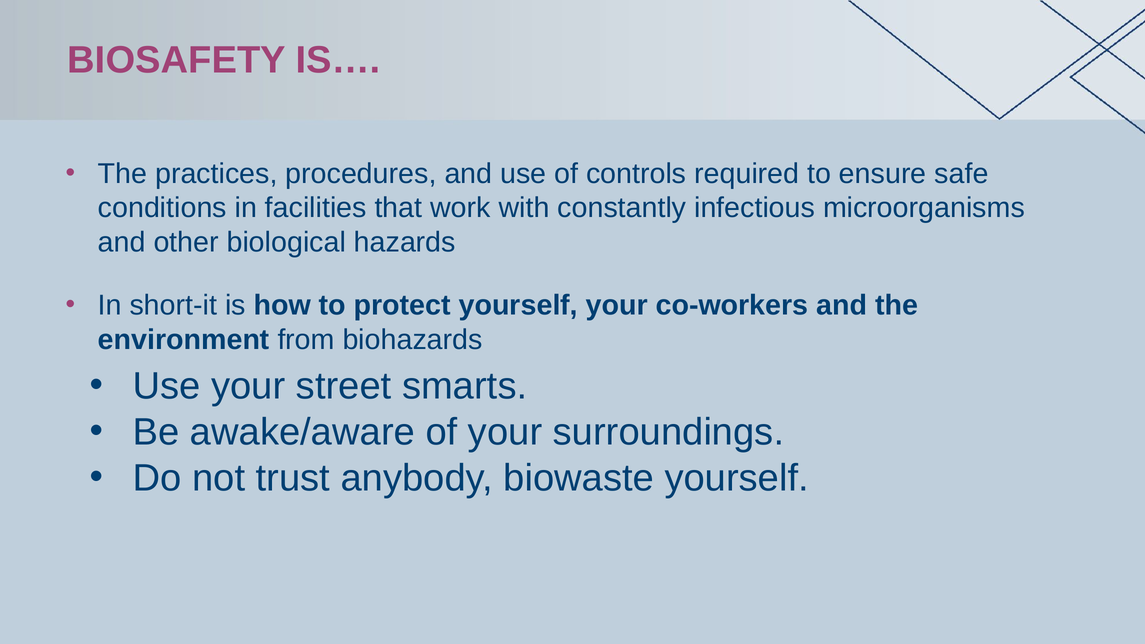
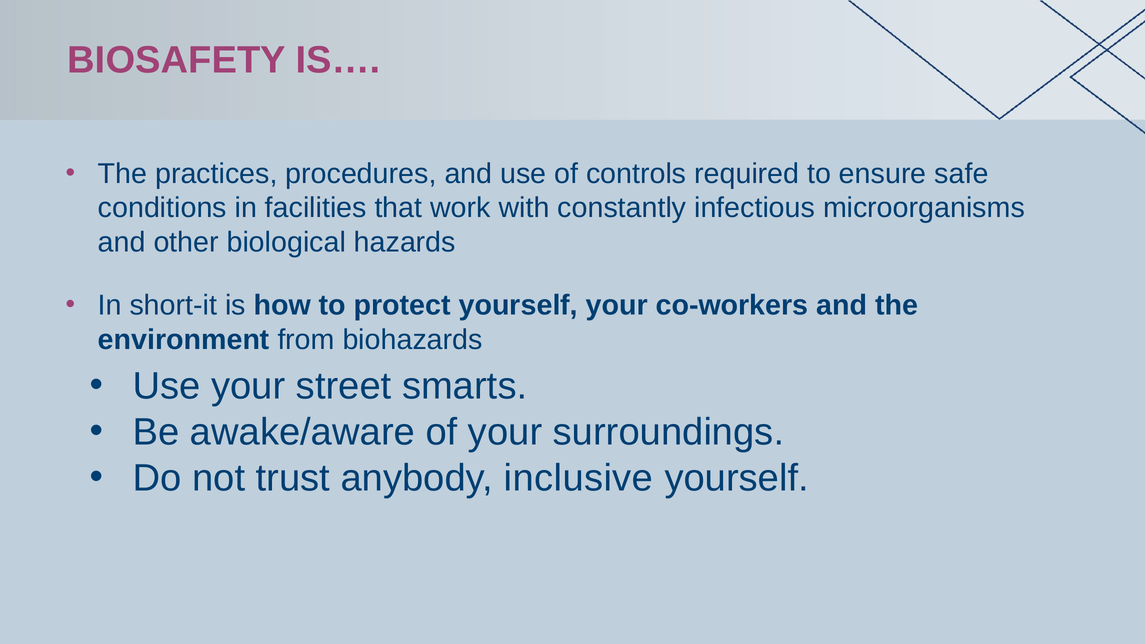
biowaste: biowaste -> inclusive (578, 478)
